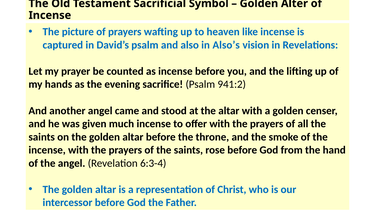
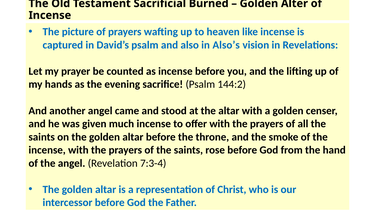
Symbol: Symbol -> Burned (209, 3)
941:2: 941:2 -> 144:2 (232, 84)
6:3-4: 6:3-4 -> 7:3-4 (153, 163)
